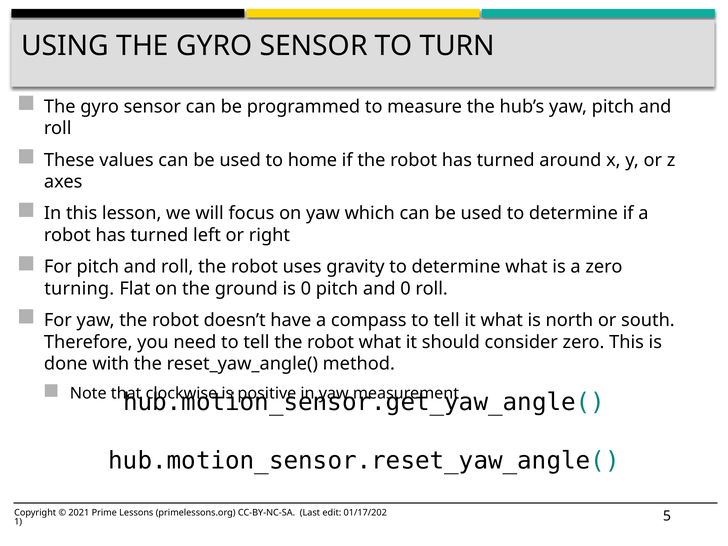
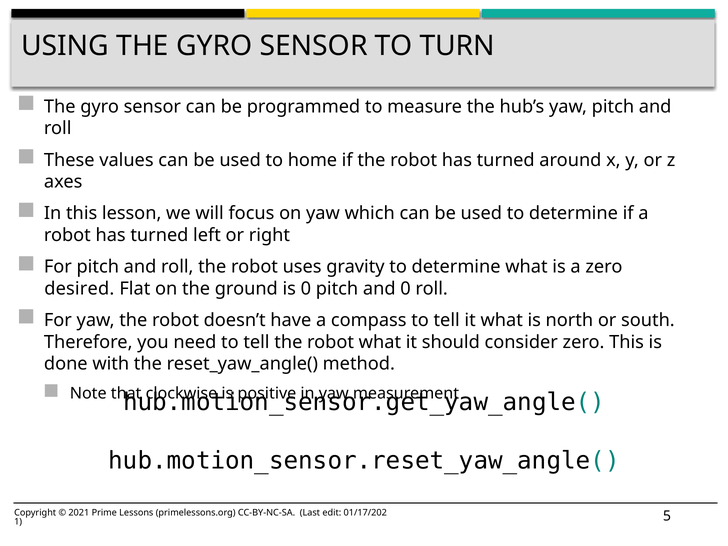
turning: turning -> desired (79, 289)
